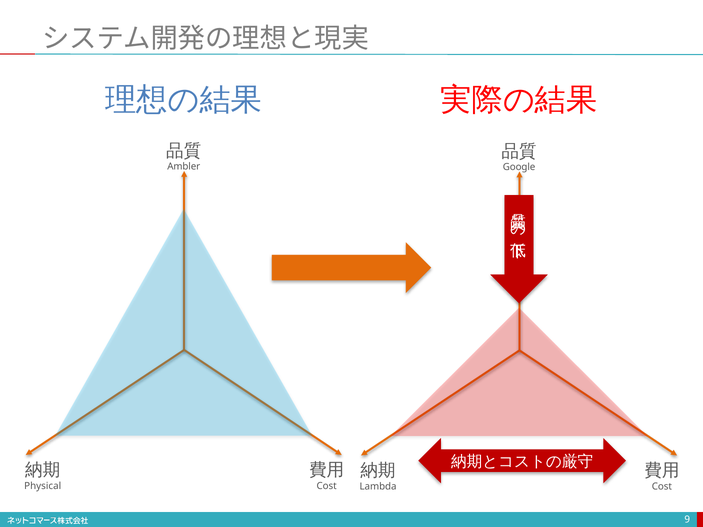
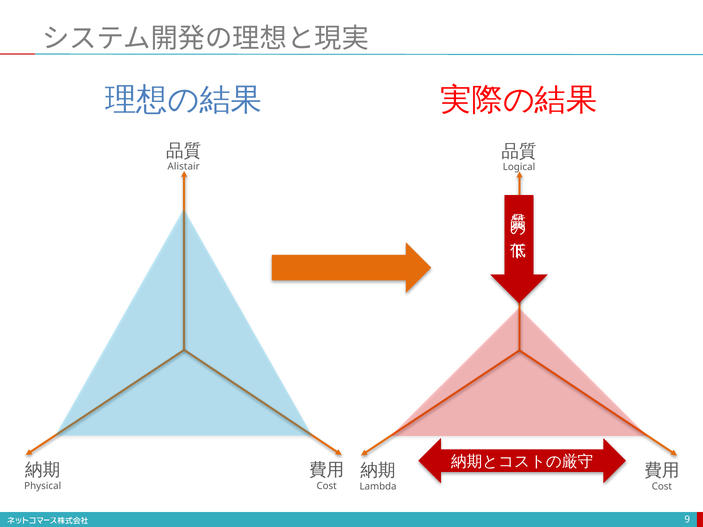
Ambler: Ambler -> Alistair (184, 167)
Google: Google -> Logical (519, 167)
